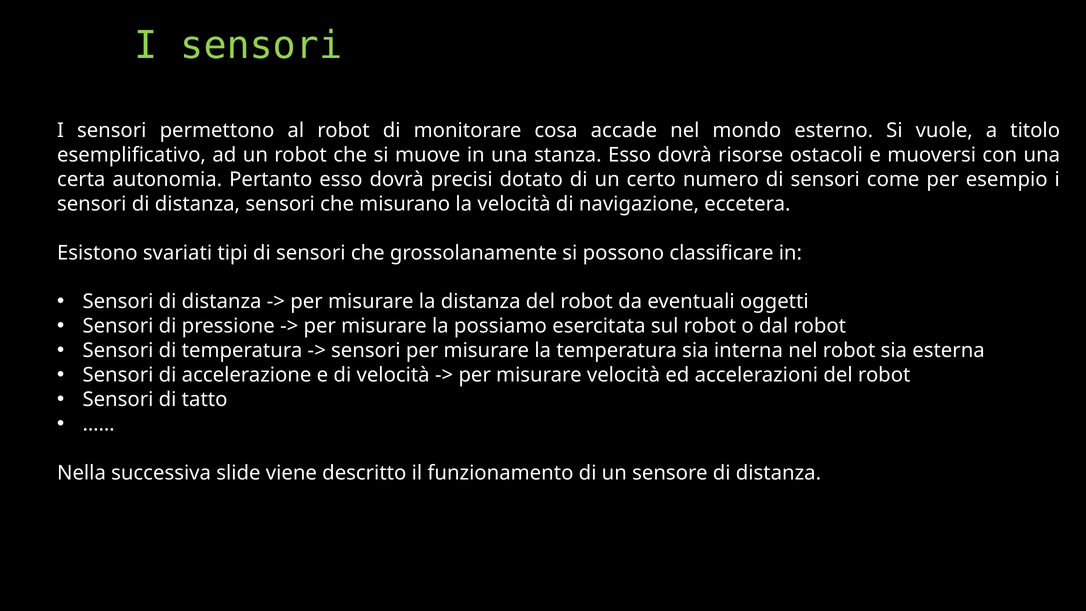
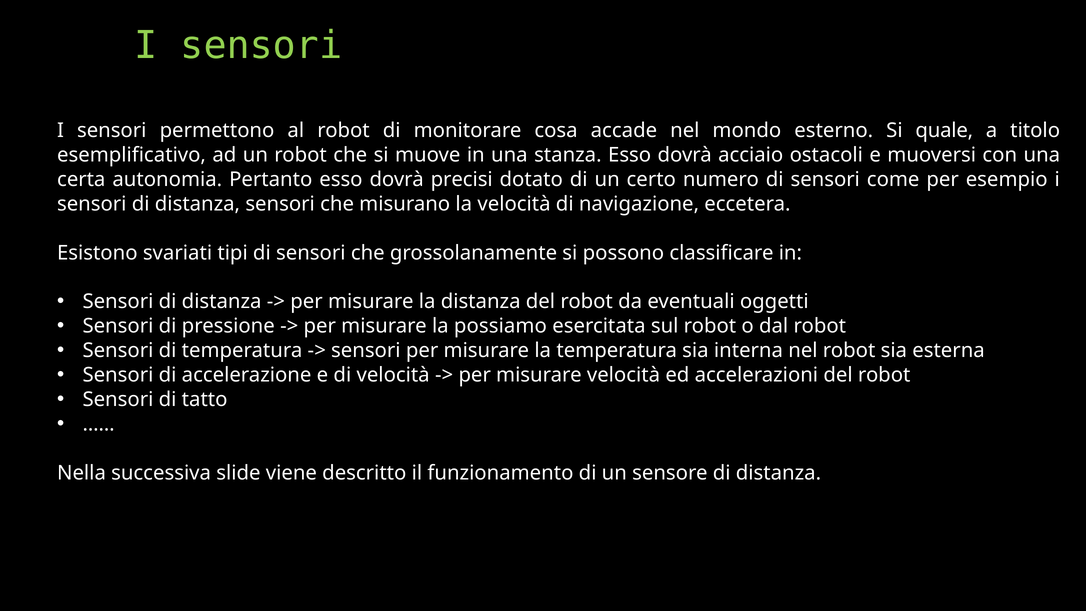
vuole: vuole -> quale (944, 131)
risorse: risorse -> acciaio (751, 155)
